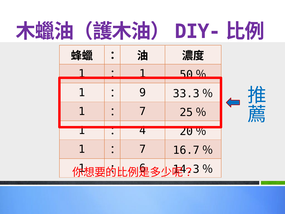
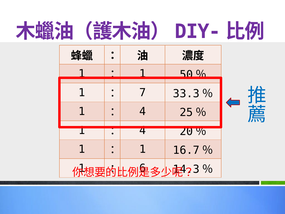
9: 9 -> 7 (143, 93)
7: 7 -> 4 (143, 111)
7: 7 -> 1 (143, 149)
